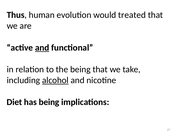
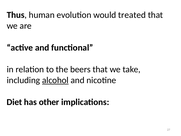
and underline: present -> none (42, 48)
the being: being -> beers (80, 69)
has being: being -> other (49, 102)
